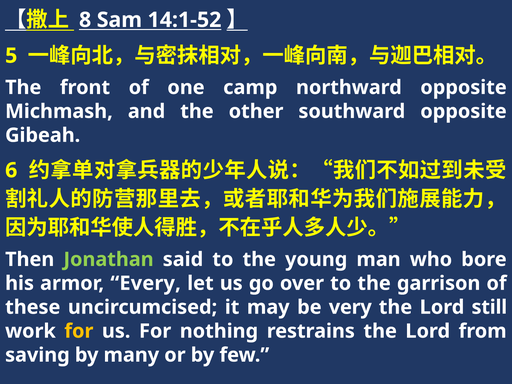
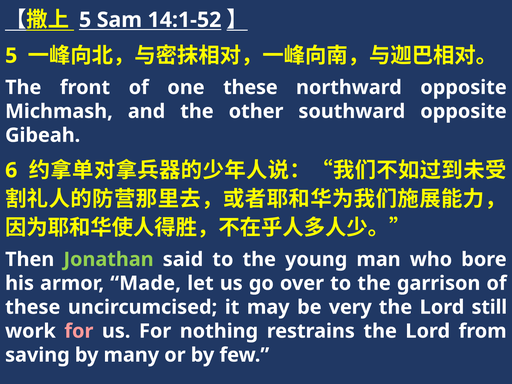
8: 8 -> 5 (85, 20)
one camp: camp -> these (250, 87)
Every: Every -> Made (146, 283)
for colour: yellow -> pink (79, 331)
